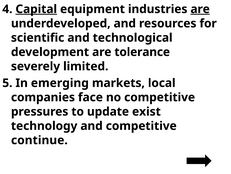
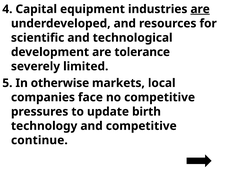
Capital underline: present -> none (36, 9)
emerging: emerging -> otherwise (60, 83)
exist: exist -> birth (147, 111)
